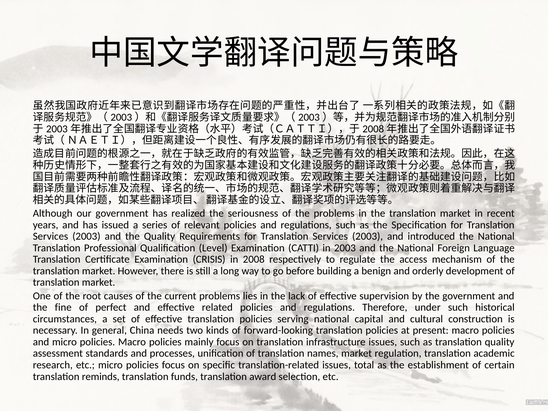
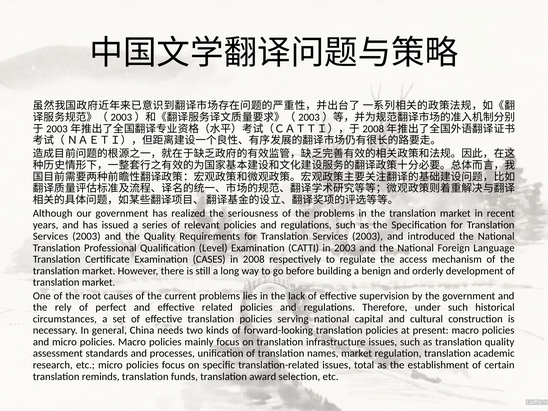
CRISIS: CRISIS -> CASES (209, 259)
fine: fine -> rely (63, 307)
